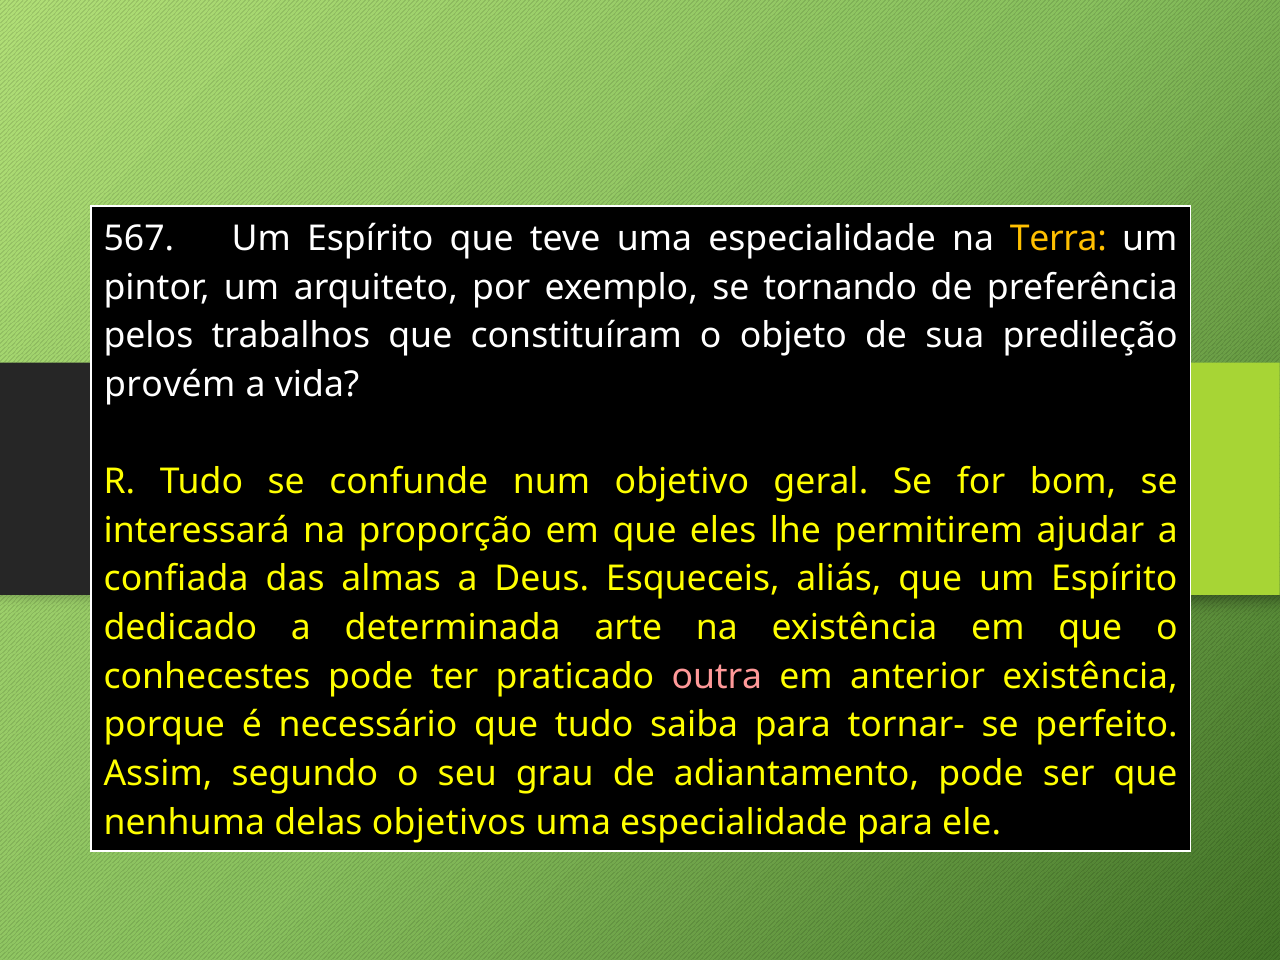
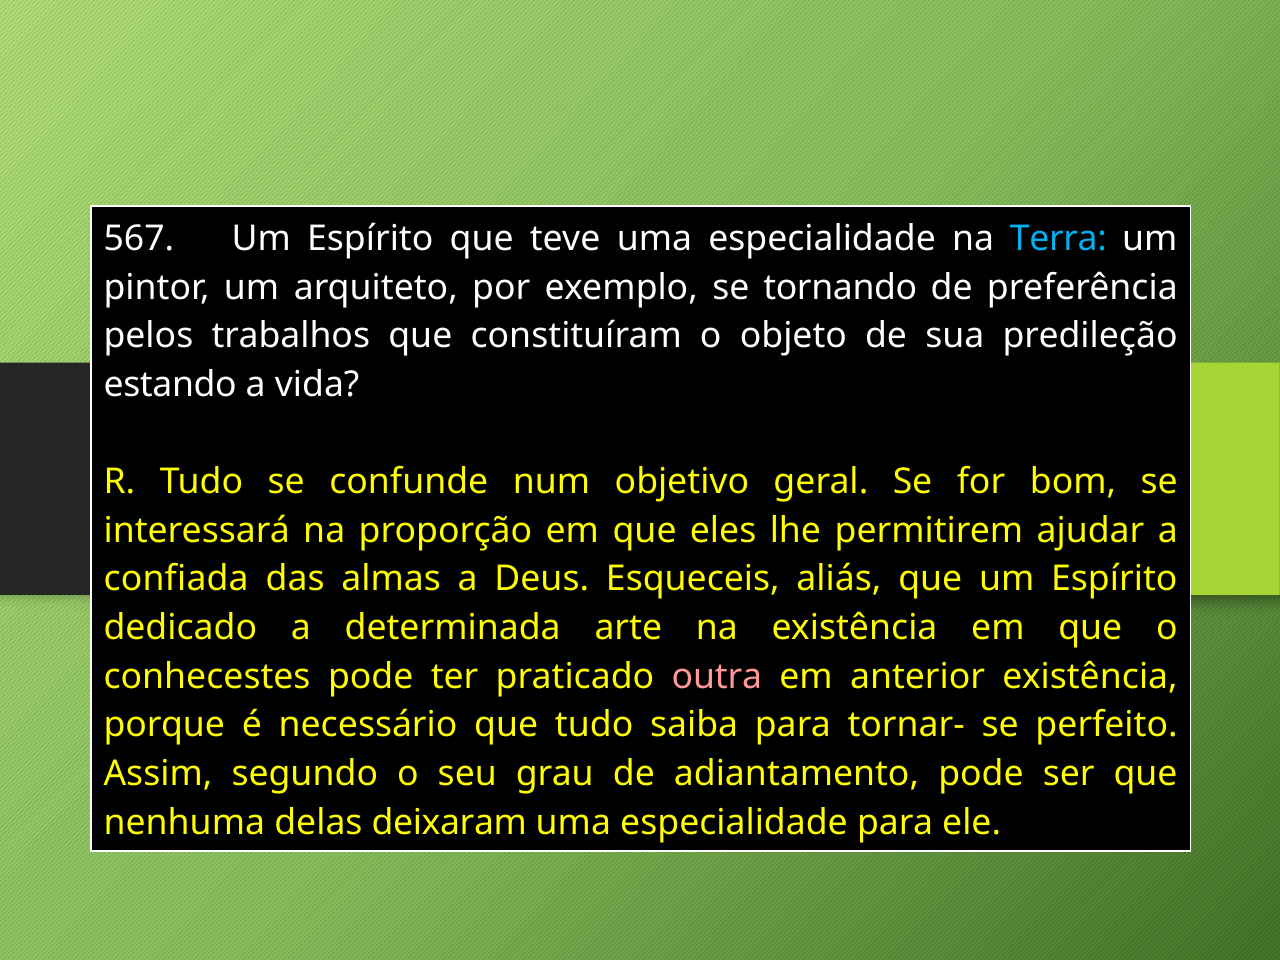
Terra colour: yellow -> light blue (1058, 239)
provém: provém -> estando (170, 385)
objetivos: objetivos -> deixaram (449, 822)
